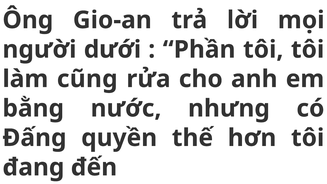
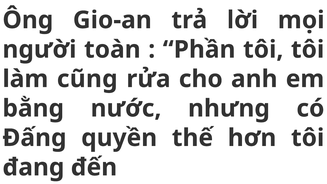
dưới: dưới -> toàn (112, 50)
